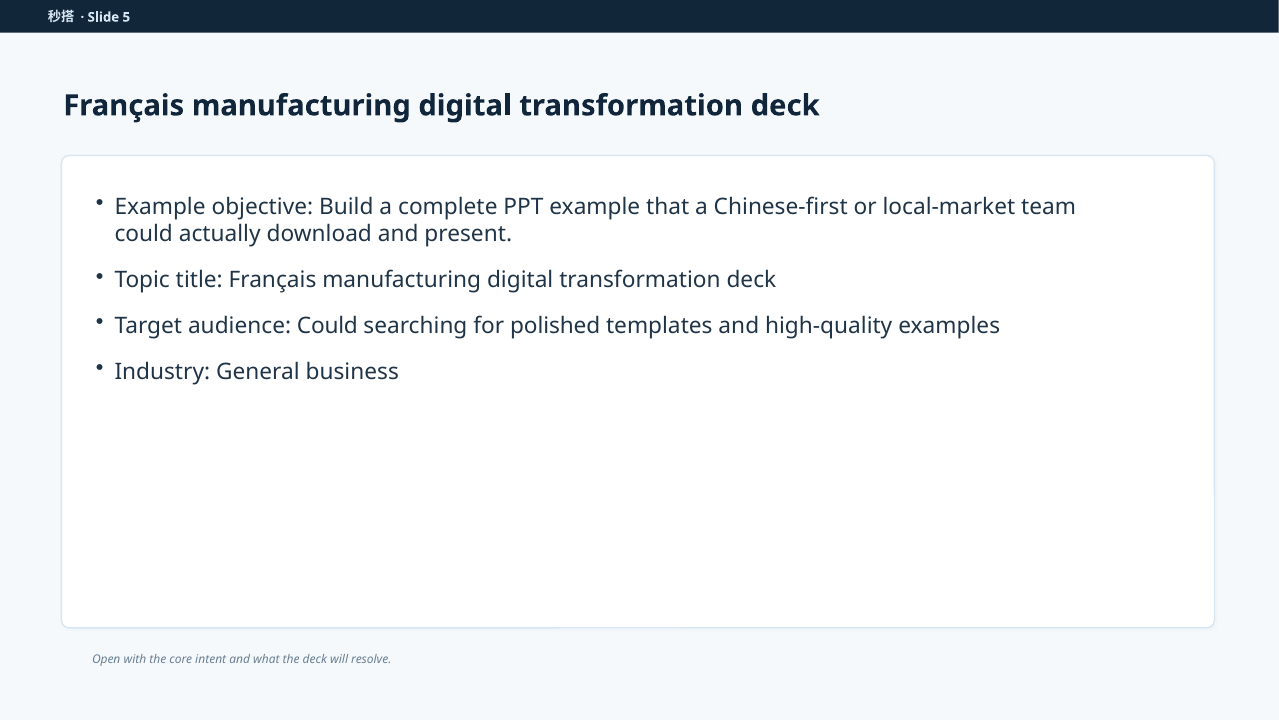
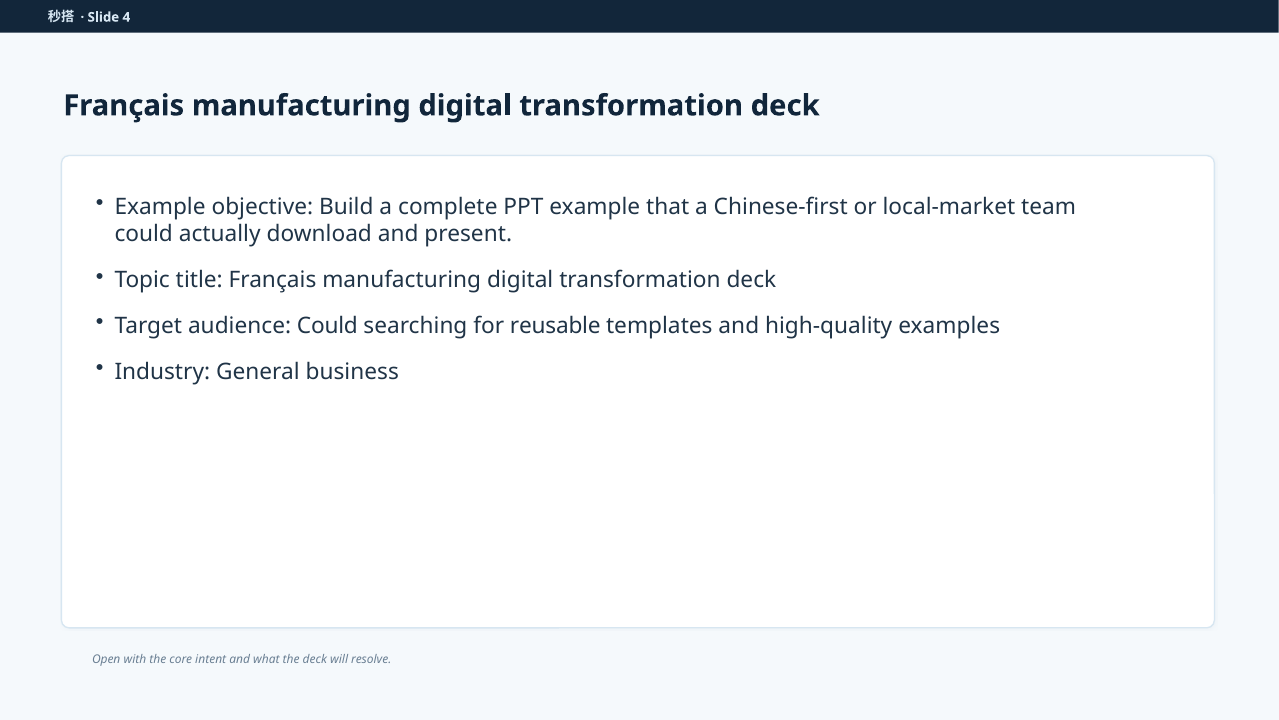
5: 5 -> 4 (126, 17)
polished: polished -> reusable (555, 326)
